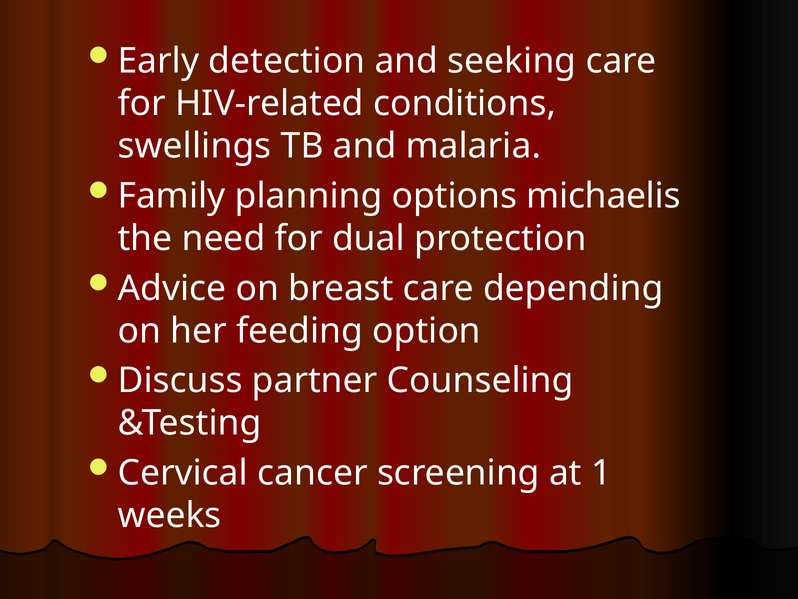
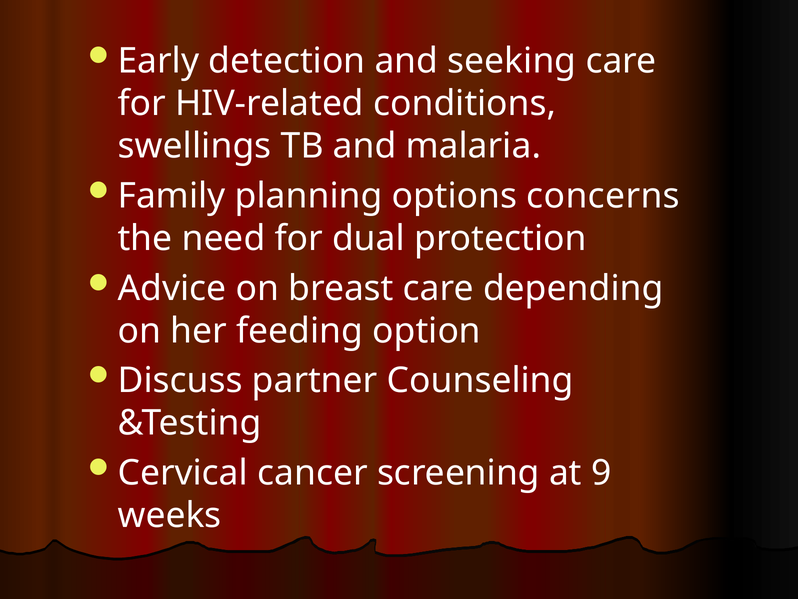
michaelis: michaelis -> concerns (603, 196)
1: 1 -> 9 (601, 473)
